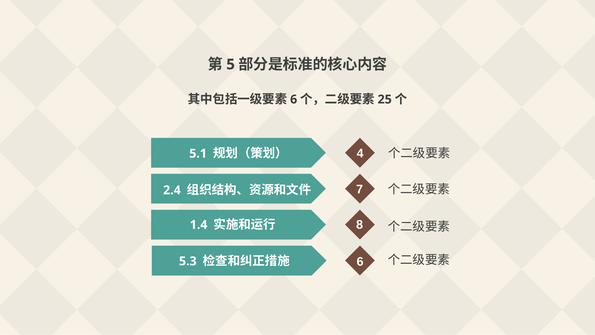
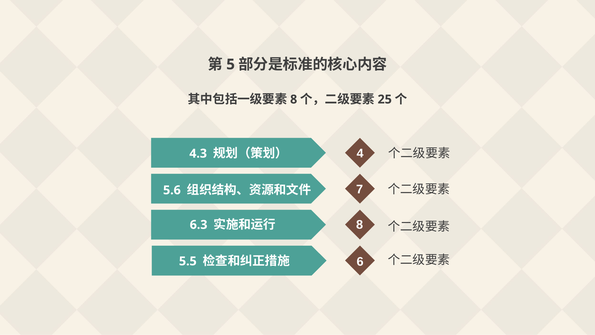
6: 6 -> 8 (294, 99)
5.1: 5.1 -> 4.3 (198, 153)
2.4: 2.4 -> 5.6 (172, 190)
1.4: 1.4 -> 6.3 (199, 225)
5.3: 5.3 -> 5.5 (188, 261)
